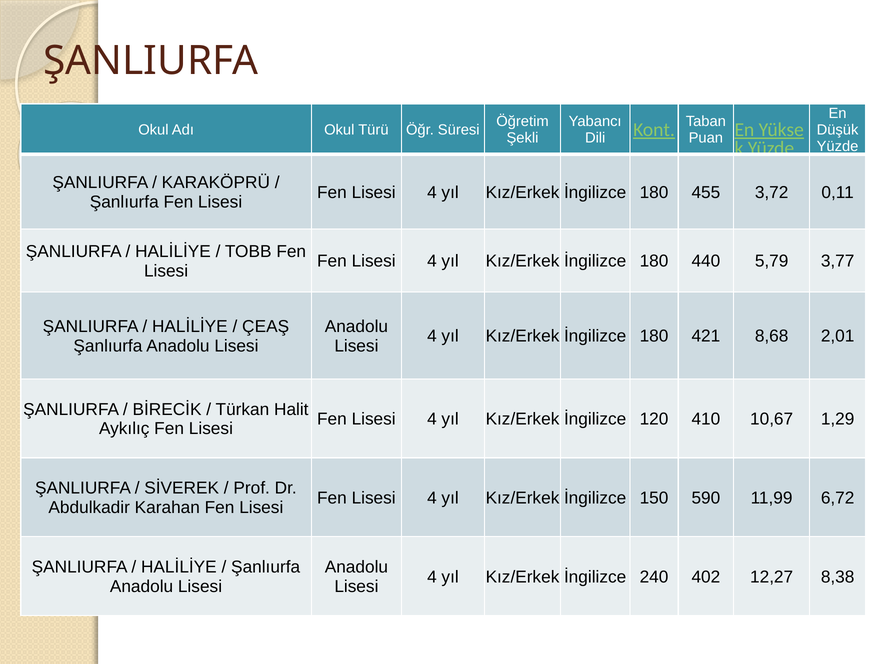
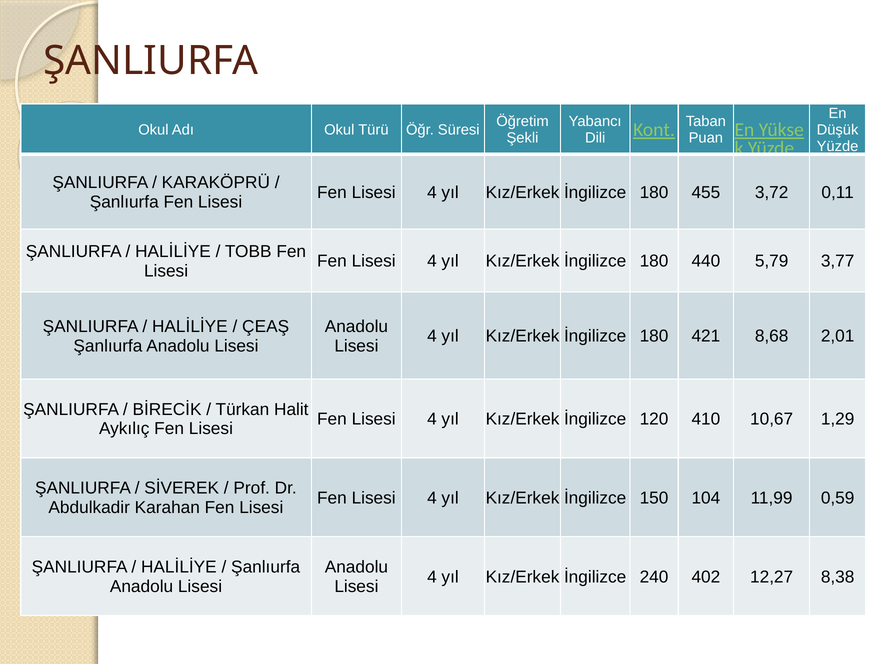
590: 590 -> 104 (706, 498)
6,72: 6,72 -> 0,59 (838, 498)
